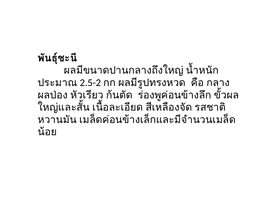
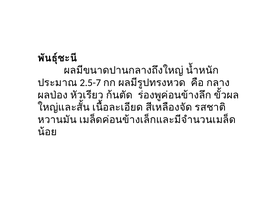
2.5-2: 2.5-2 -> 2.5-7 (90, 82)
